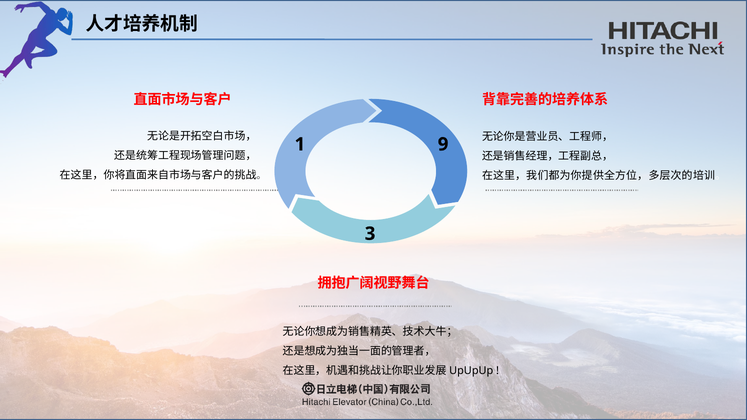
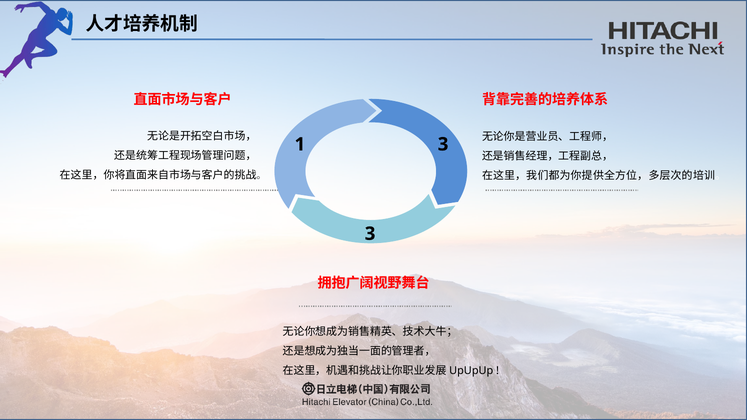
1 9: 9 -> 3 (443, 144)
